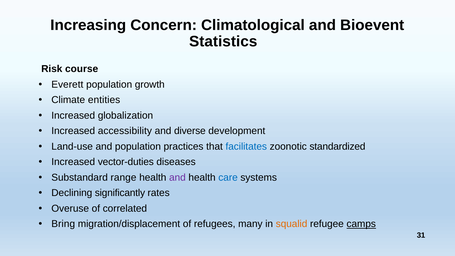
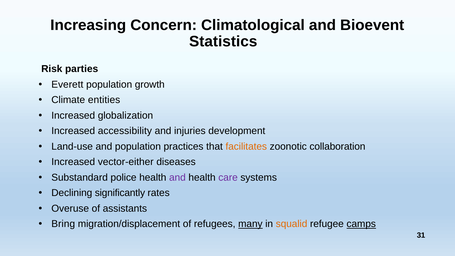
course: course -> parties (82, 69)
diverse: diverse -> injuries (190, 131)
facilitates colour: blue -> orange (246, 146)
standardized: standardized -> collaboration (337, 146)
vector-duties: vector-duties -> vector-either (126, 162)
range: range -> police (124, 177)
care colour: blue -> purple (228, 177)
correlated: correlated -> assistants (125, 208)
many underline: none -> present (250, 224)
